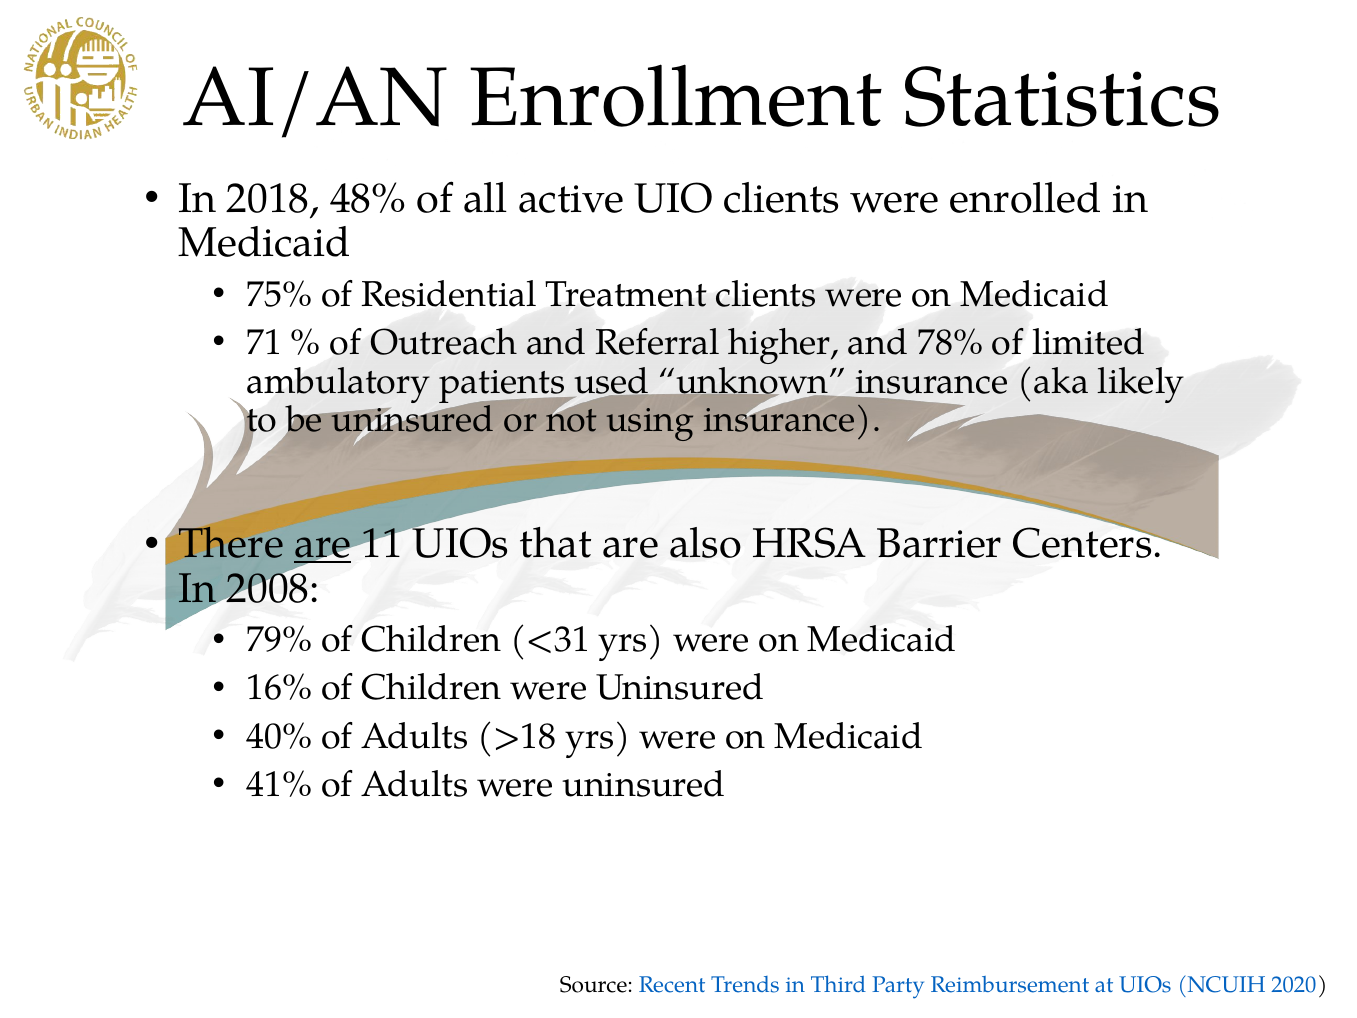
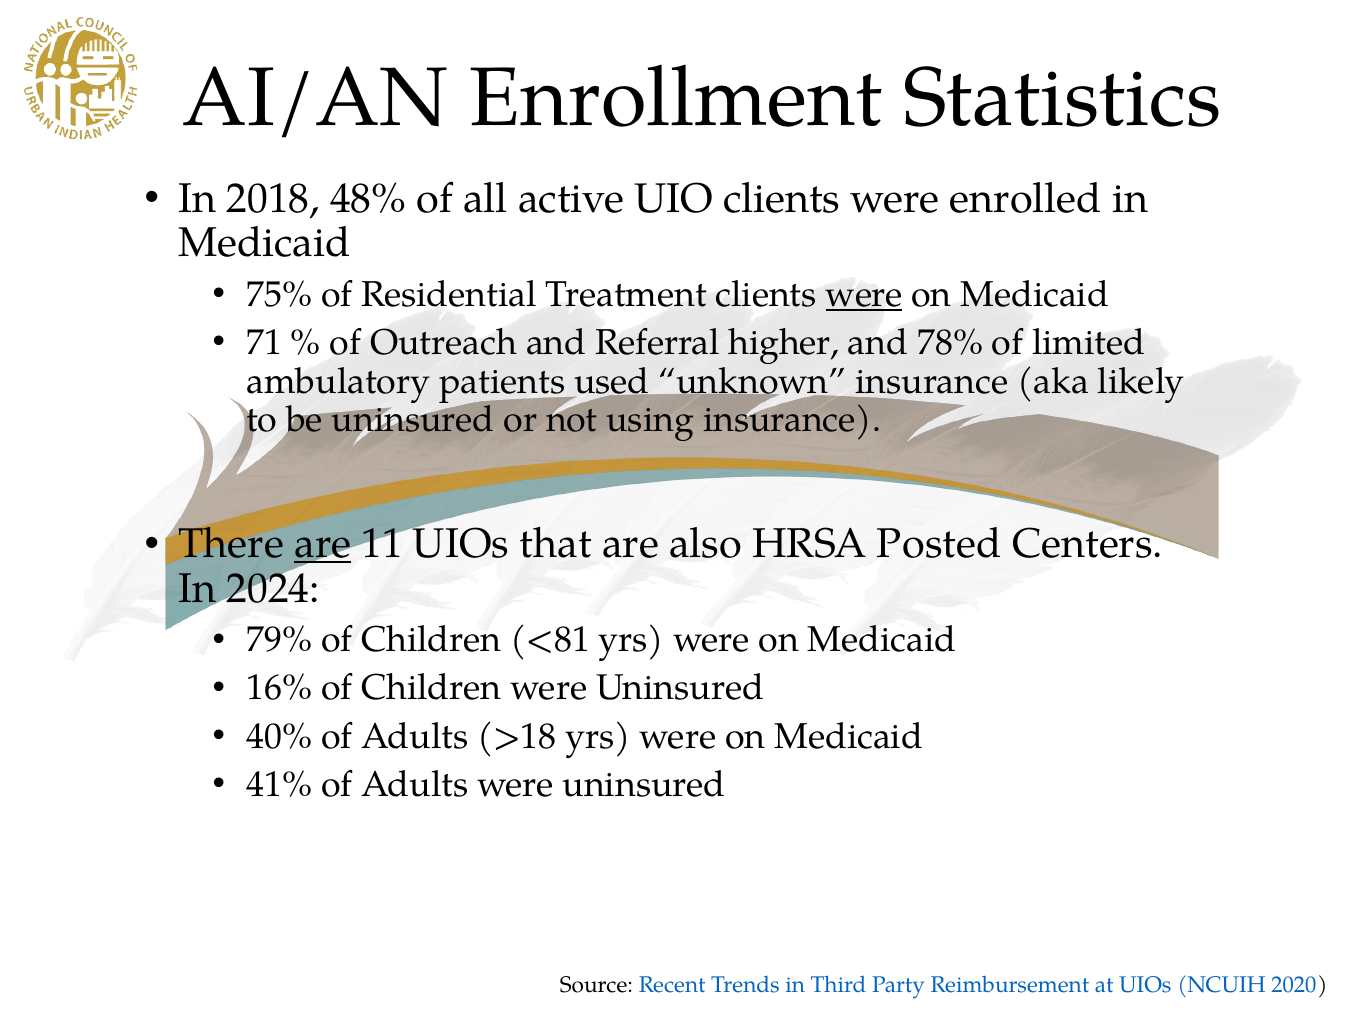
were underline: none -> present (864, 294)
Barrier: Barrier -> Posted (939, 544)
2008: 2008 -> 2024 (273, 589)
<31: <31 -> <81 (550, 640)
